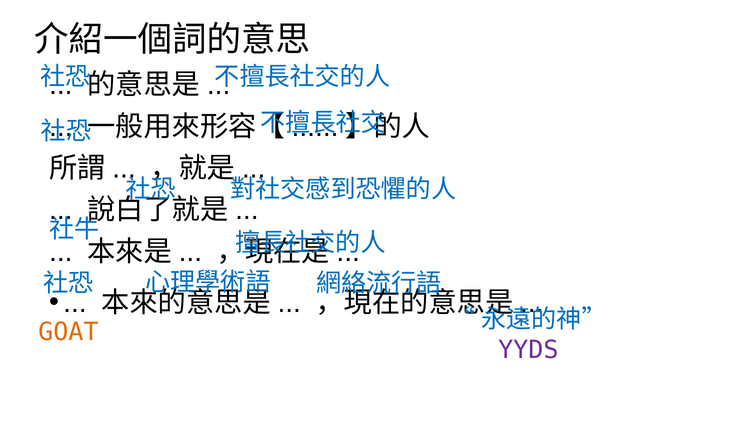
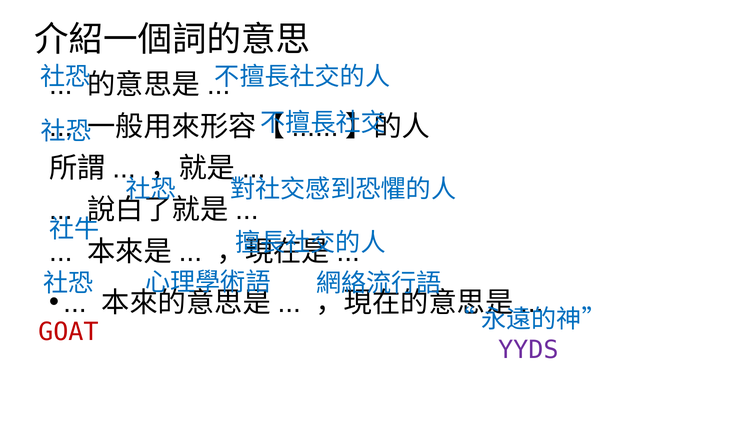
GOAT colour: orange -> red (68, 332)
